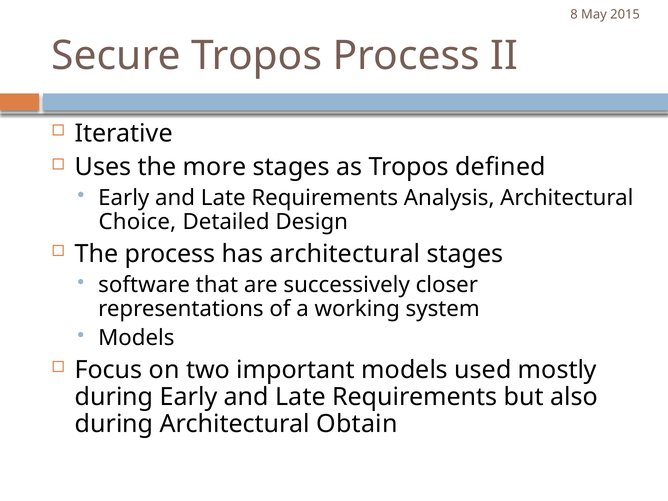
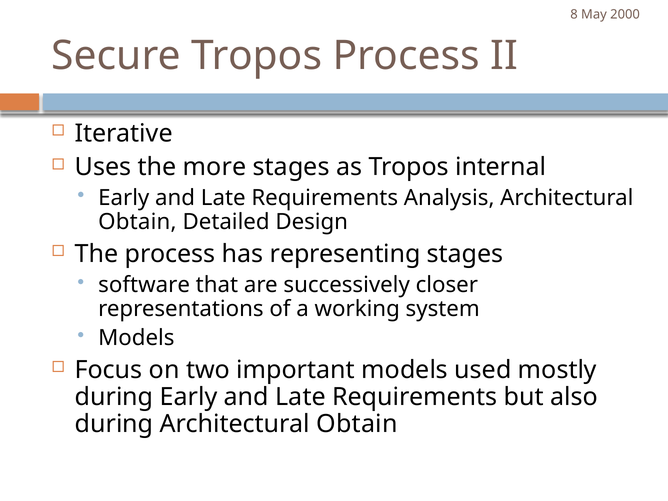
2015: 2015 -> 2000 (625, 14)
defined: defined -> internal (501, 167)
Choice: Choice -> Obtain (137, 222)
has architectural: architectural -> representing (345, 254)
